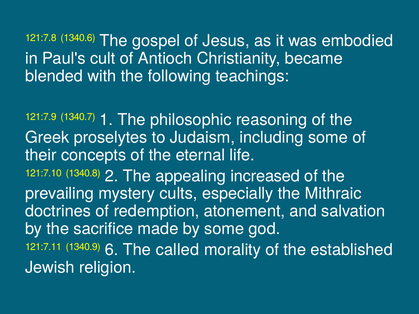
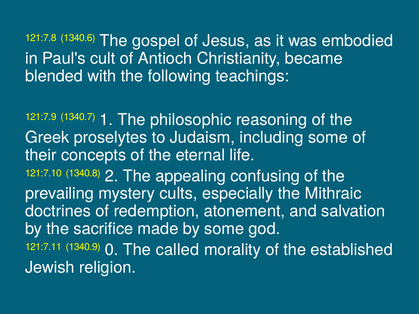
increased: increased -> confusing (265, 176)
6: 6 -> 0 (112, 250)
